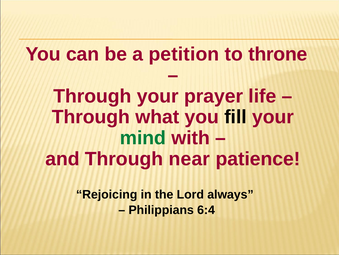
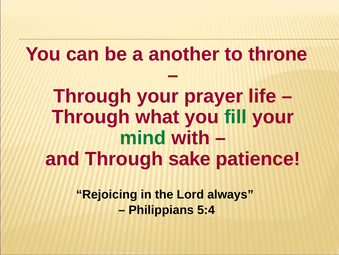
petition: petition -> another (184, 54)
fill colour: black -> green (235, 117)
near: near -> sake (189, 158)
6:4: 6:4 -> 5:4 (206, 210)
